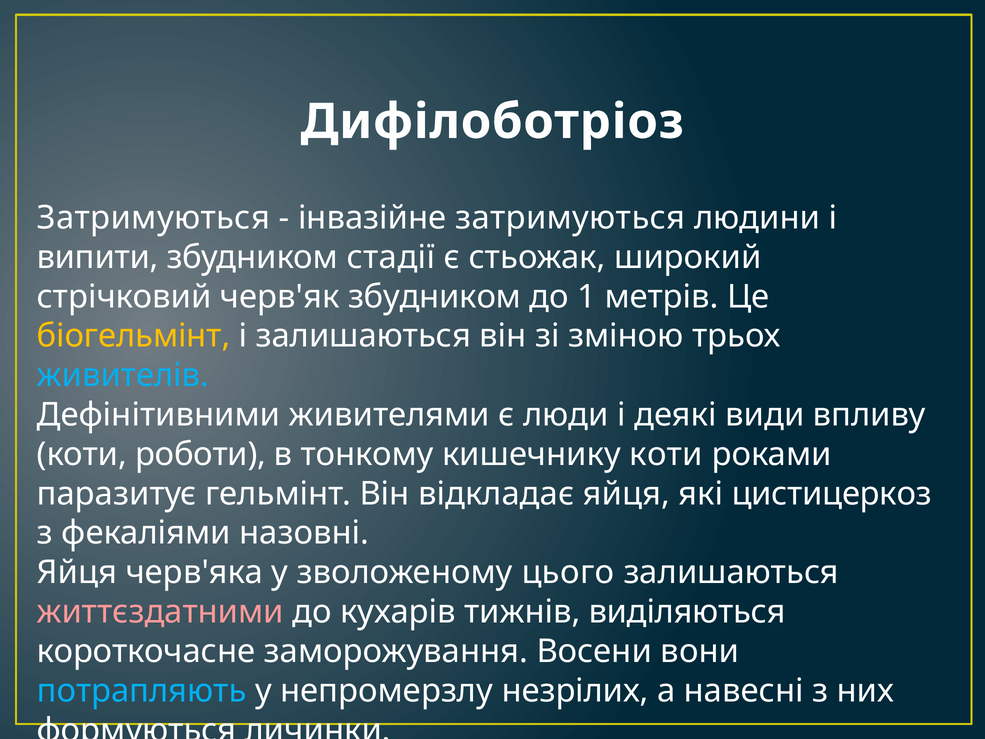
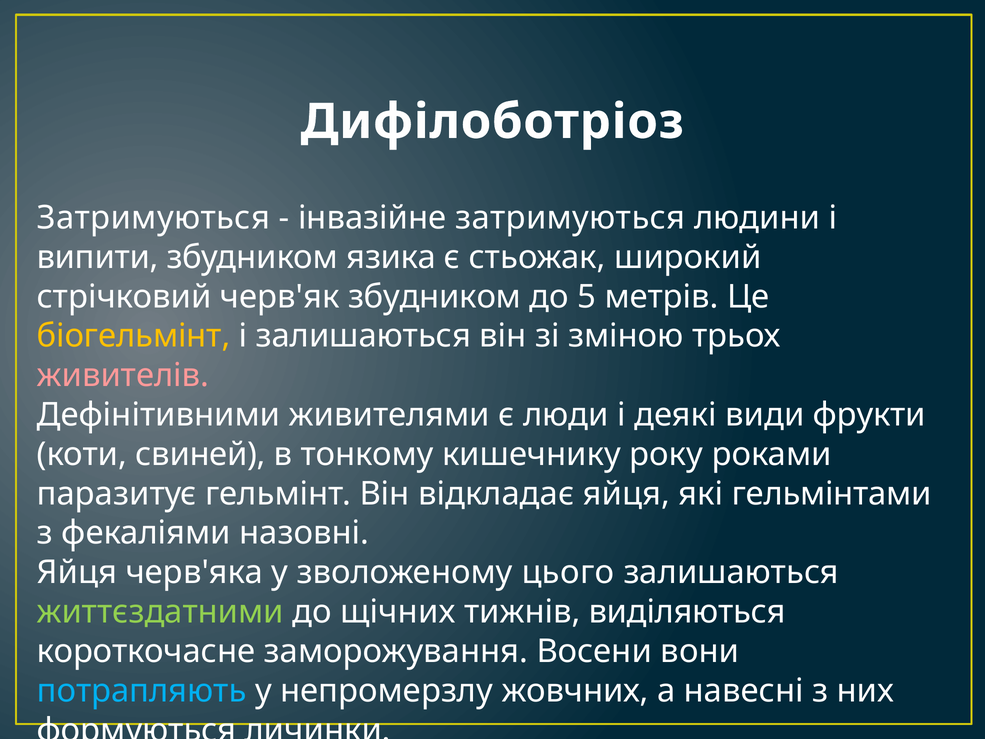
стадії: стадії -> язика (391, 257)
1: 1 -> 5 (587, 297)
живителів colour: light blue -> pink (123, 375)
впливу: впливу -> фрукти (869, 415)
роботи: роботи -> свиней (201, 454)
кишечнику коти: коти -> року (666, 454)
цистицеркоз: цистицеркоз -> гельмінтами (832, 494)
життєздатними colour: pink -> light green (160, 612)
кухарів: кухарів -> щічних (398, 612)
незрілих: незрілих -> жовчних (575, 691)
